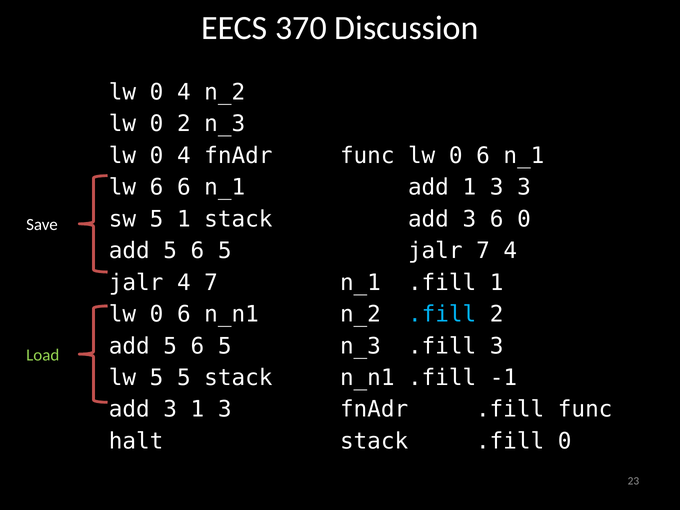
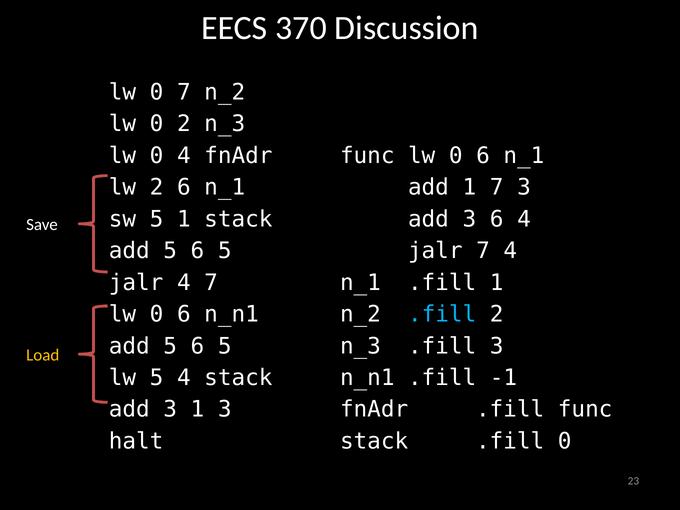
4: 4 -> 7 (184, 92)
6: 6 -> 2 (157, 187)
add 1 3: 3 -> 7 (497, 187)
6 0: 0 -> 4 (524, 219)
Load colour: light green -> yellow (43, 355)
5 5: 5 -> 4 (184, 378)
